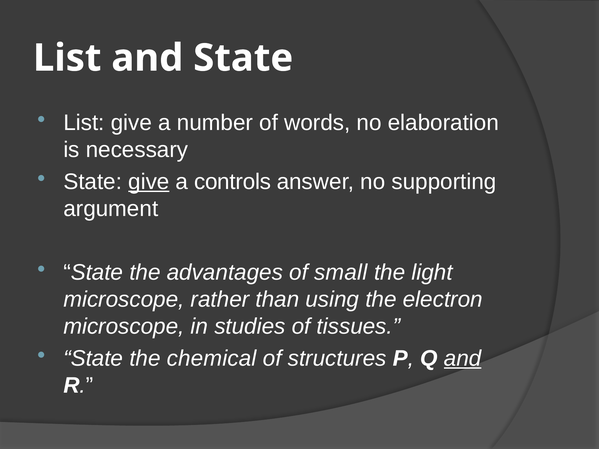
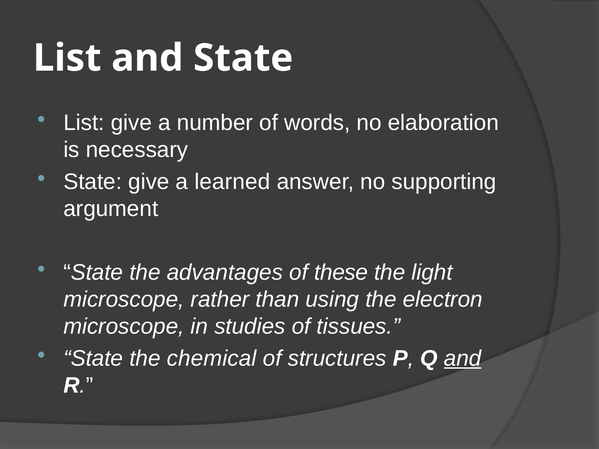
give underline: present -> none (149, 182)
controls: controls -> learned (232, 182)
small: small -> these (341, 273)
